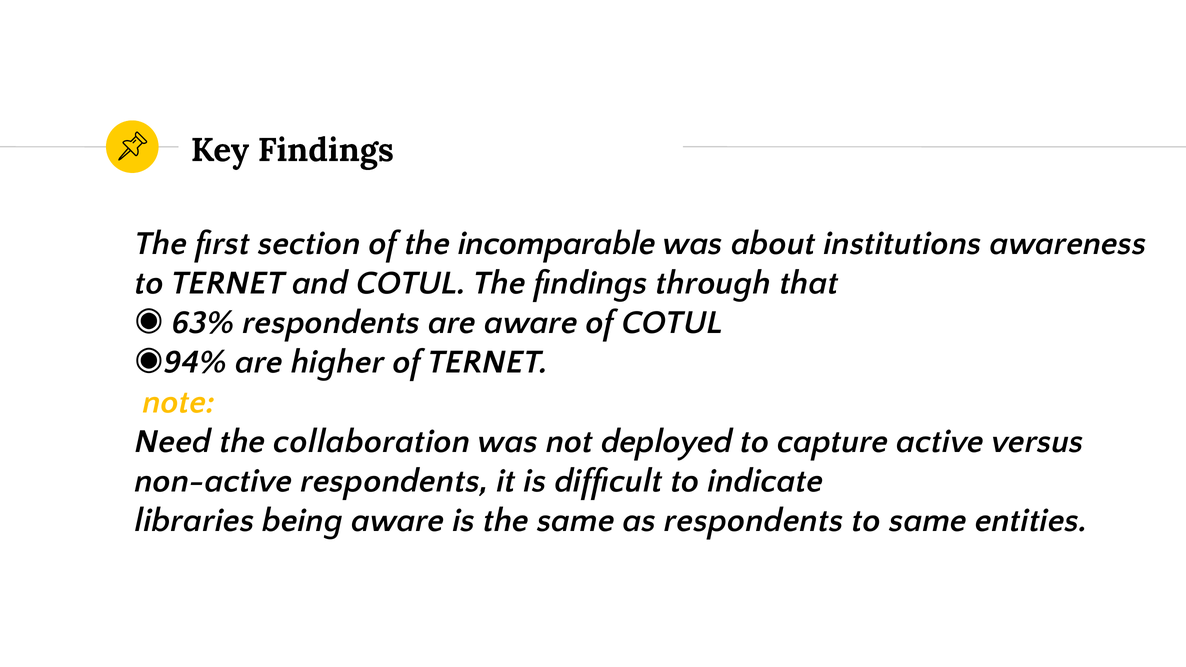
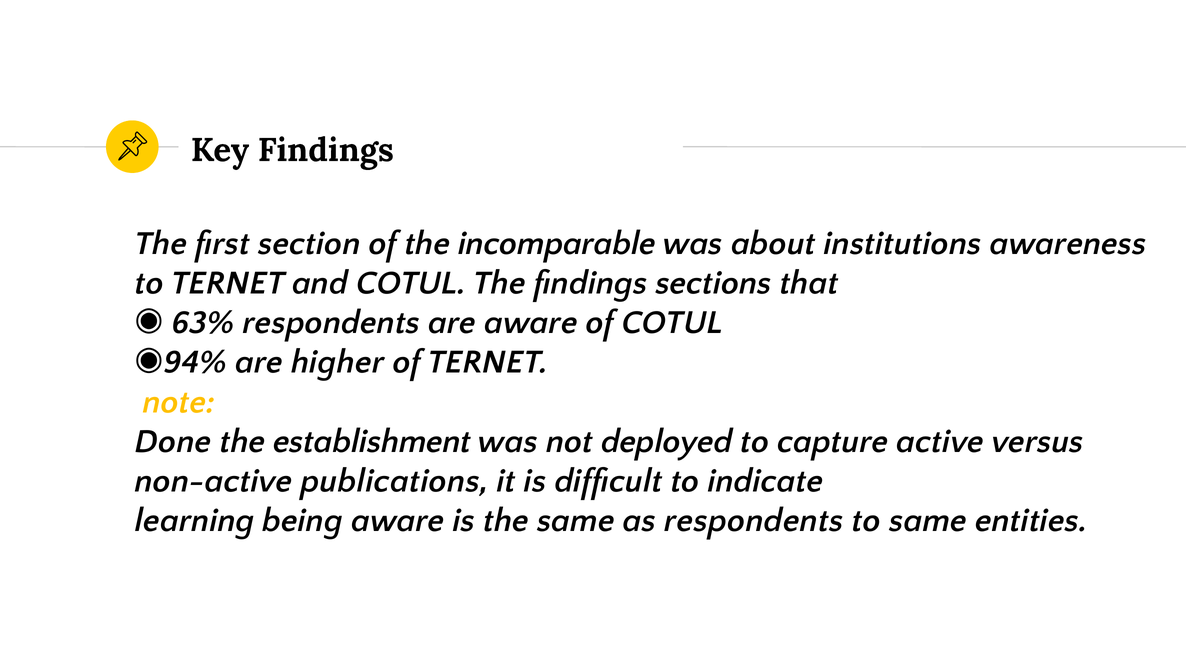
through: through -> sections (714, 283)
Need: Need -> Done (173, 441)
collaboration: collaboration -> establishment (372, 441)
non-active respondents: respondents -> publications (395, 481)
libraries: libraries -> learning (195, 520)
